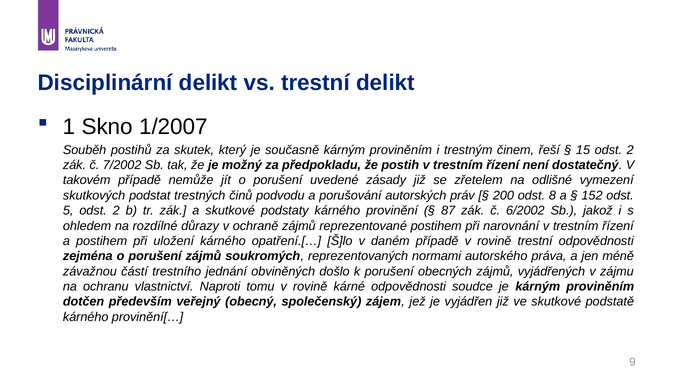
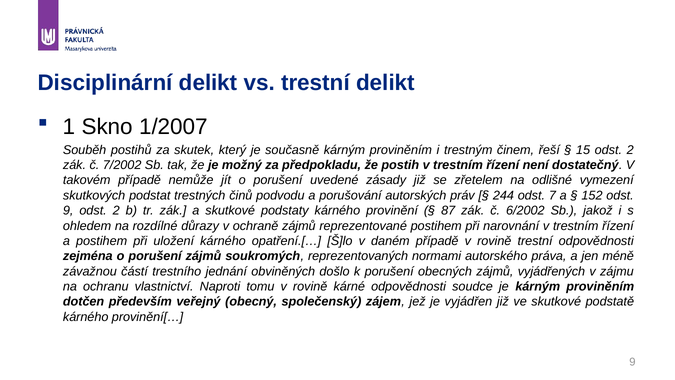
200: 200 -> 244 (503, 195)
8: 8 -> 7 (552, 195)
5: 5 -> 9 (68, 210)
